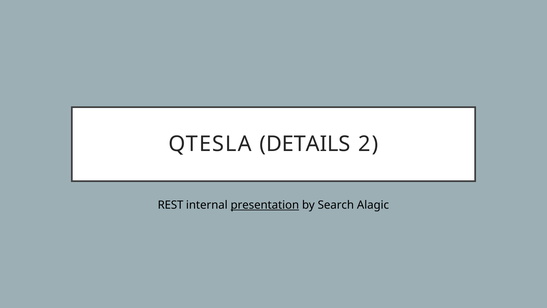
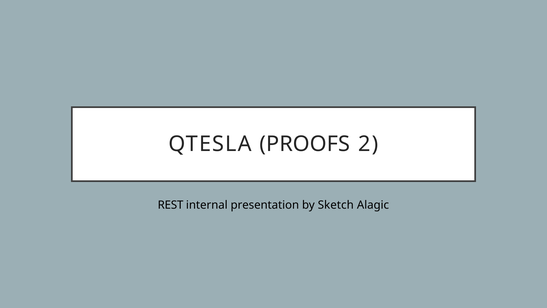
DETAILS: DETAILS -> PROOFS (305, 144)
presentation underline: present -> none (265, 205)
Search: Search -> Sketch (336, 205)
